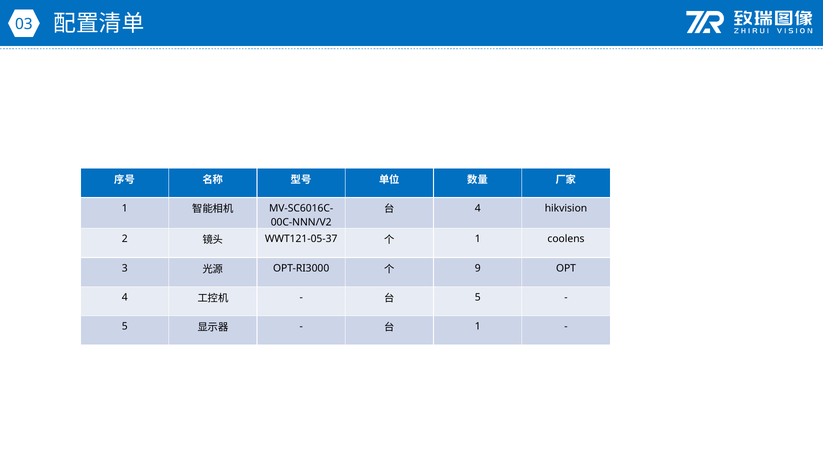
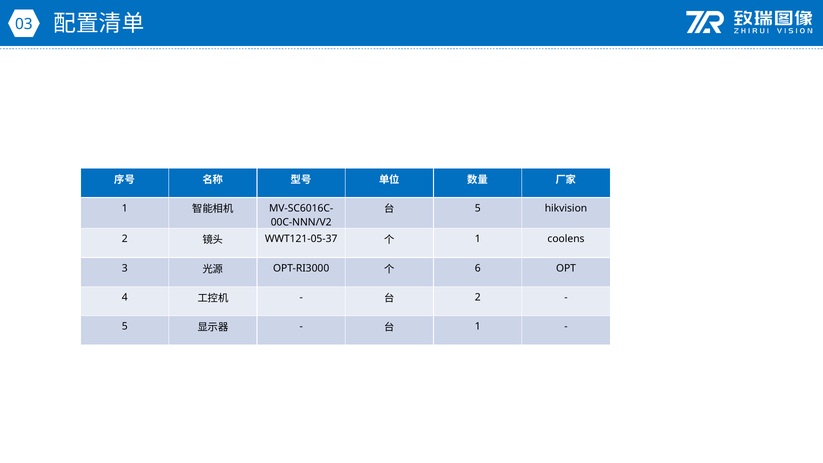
4: 4 -> 5 (478, 208)
9: 9 -> 6 (478, 268)
5: 5 -> 2 (478, 297)
